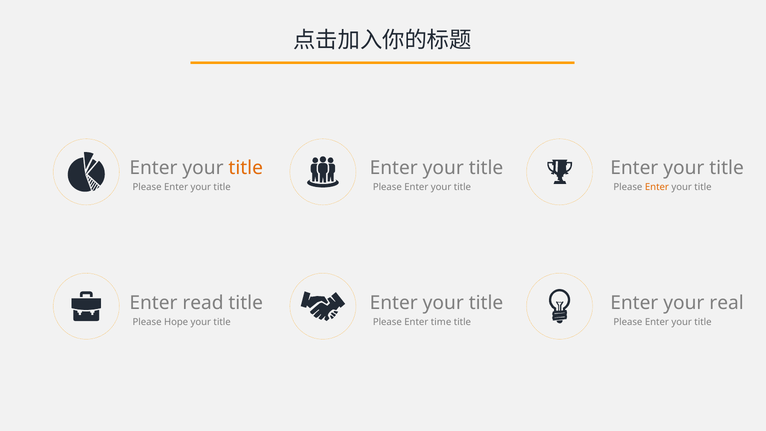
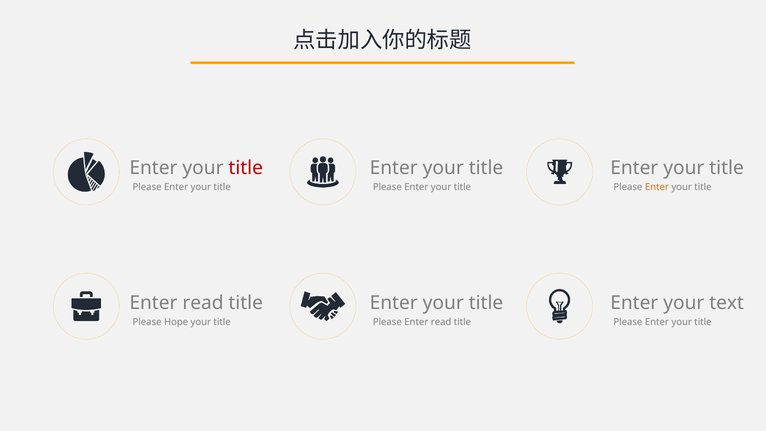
title colour: orange -> red (246, 168)
real: real -> text (727, 303)
Please Enter time: time -> read (441, 322)
